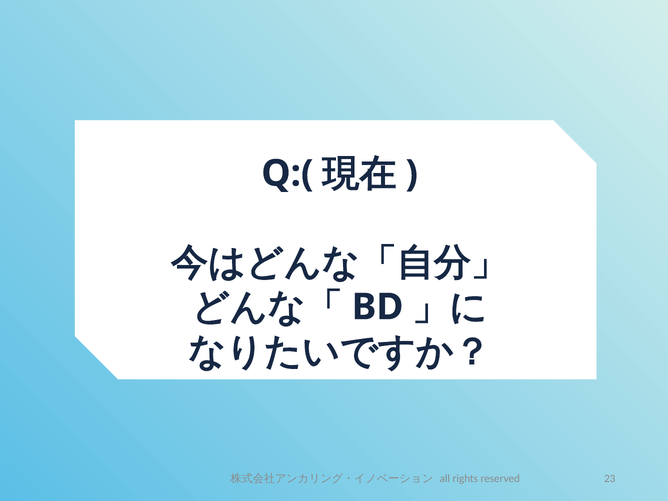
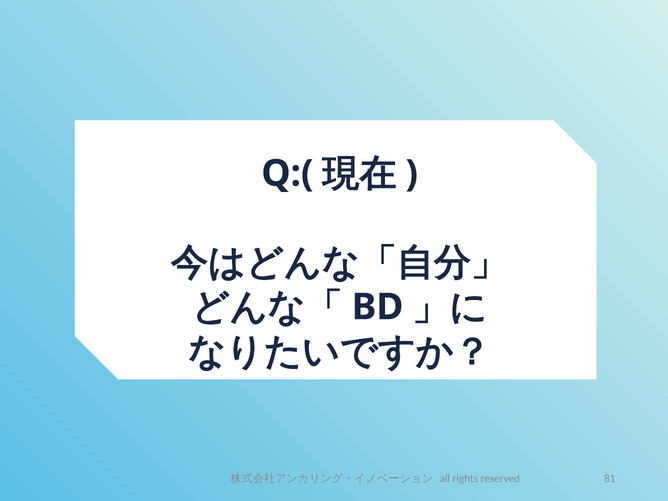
23: 23 -> 81 (610, 478)
